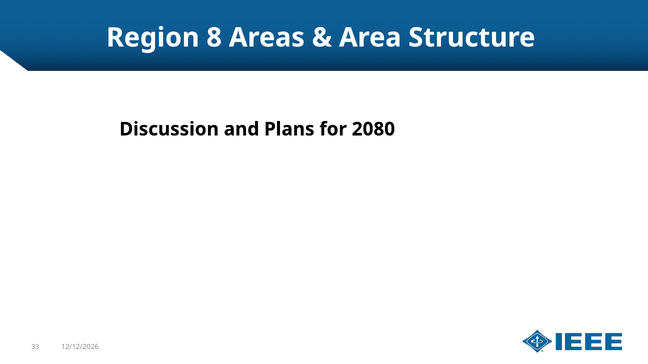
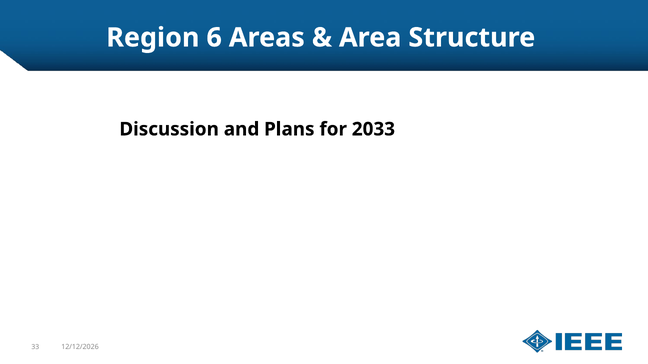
8: 8 -> 6 (214, 38)
2080: 2080 -> 2033 (373, 129)
